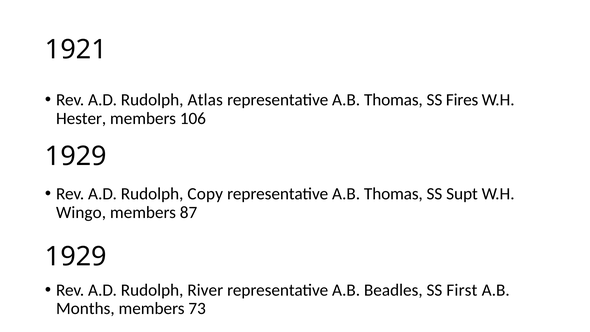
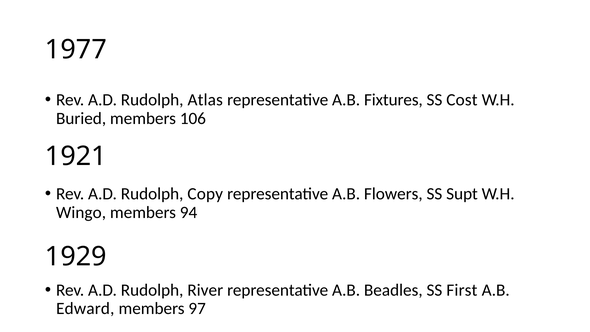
1921: 1921 -> 1977 (76, 50)
Thomas: Thomas -> Fixtures (393, 100)
Fires: Fires -> Cost (462, 100)
Hester: Hester -> Buried (81, 118)
1929: 1929 -> 1921 (76, 156)
Thomas: Thomas -> Flowers (393, 194)
87: 87 -> 94 (189, 212)
Months: Months -> Edward (85, 308)
73: 73 -> 97 (197, 308)
